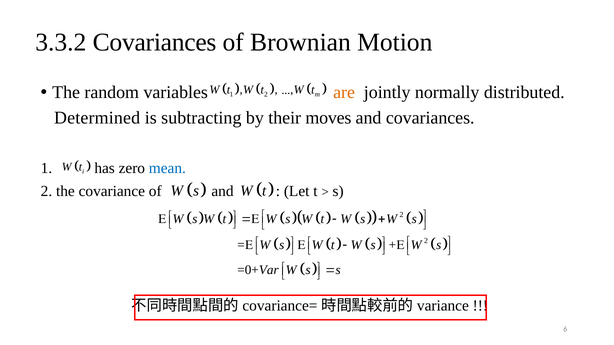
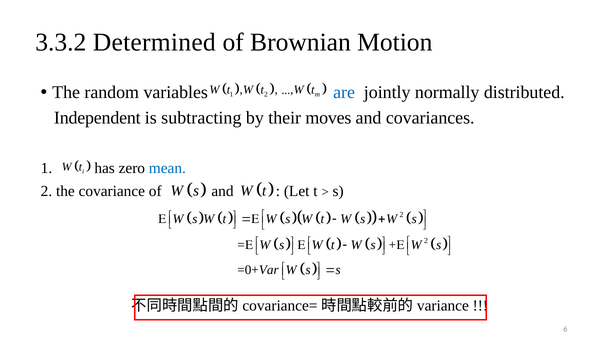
3.3.2 Covariances: Covariances -> Determined (154, 42)
are colour: orange -> blue (344, 92)
Determined: Determined -> Independent (97, 118)
